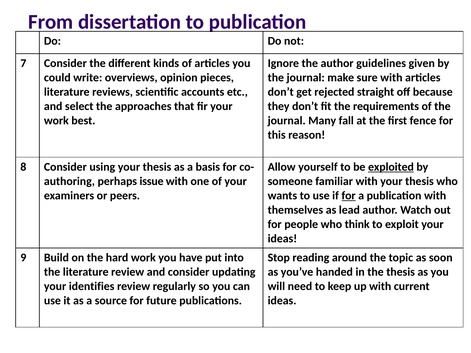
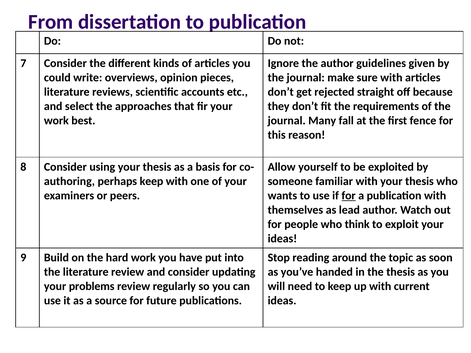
exploited underline: present -> none (391, 167)
perhaps issue: issue -> keep (151, 181)
identifies: identifies -> problems (92, 287)
